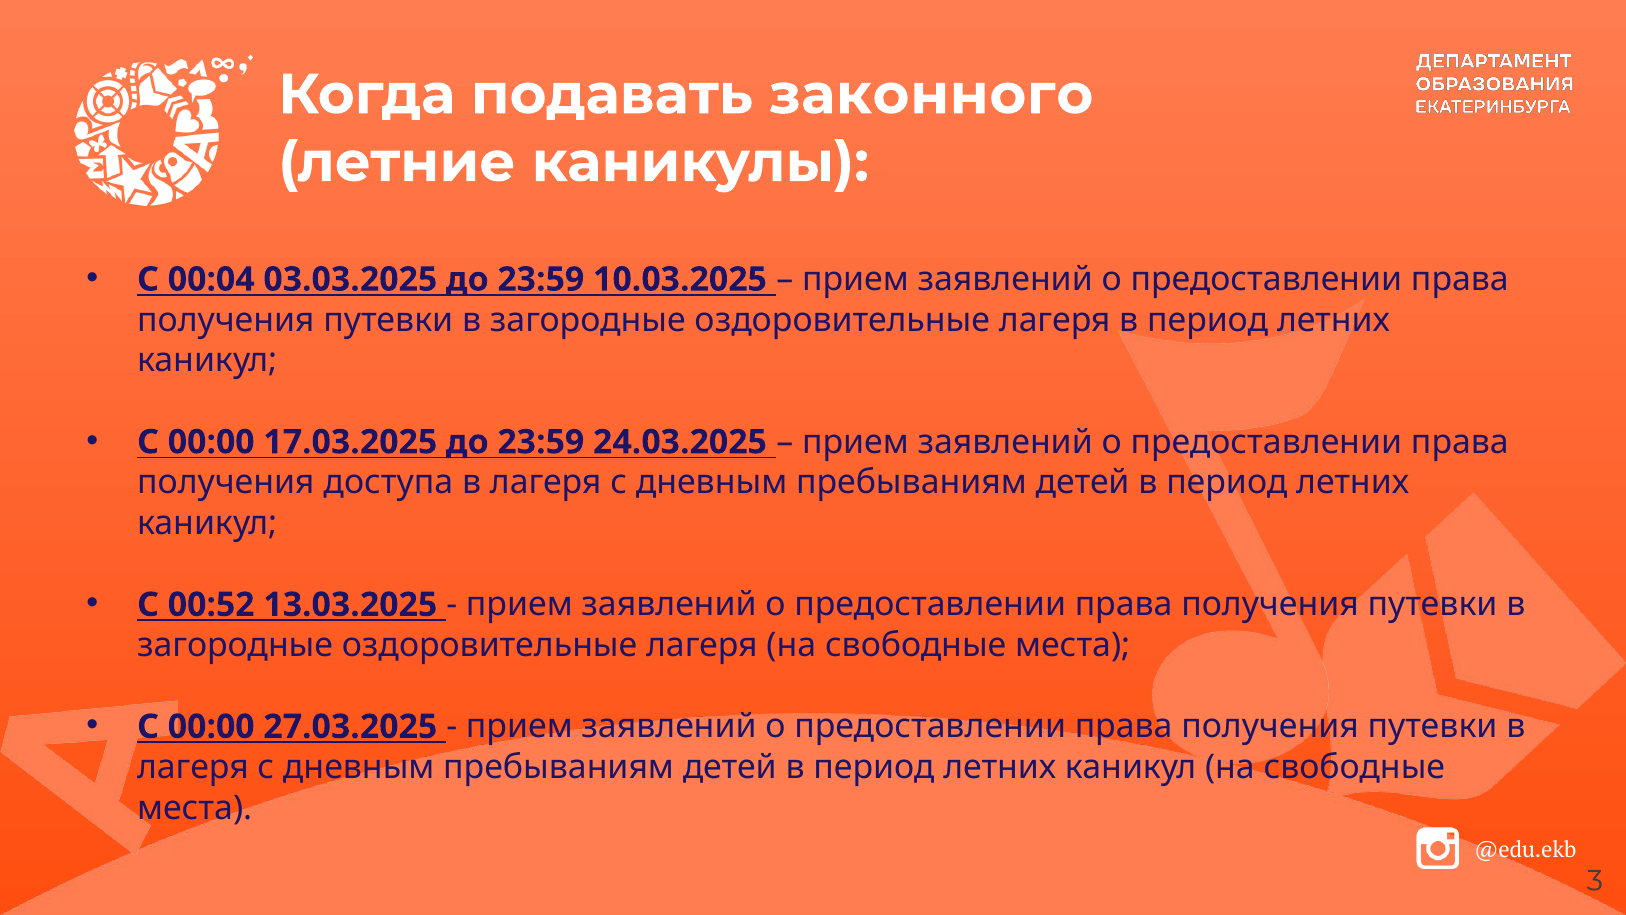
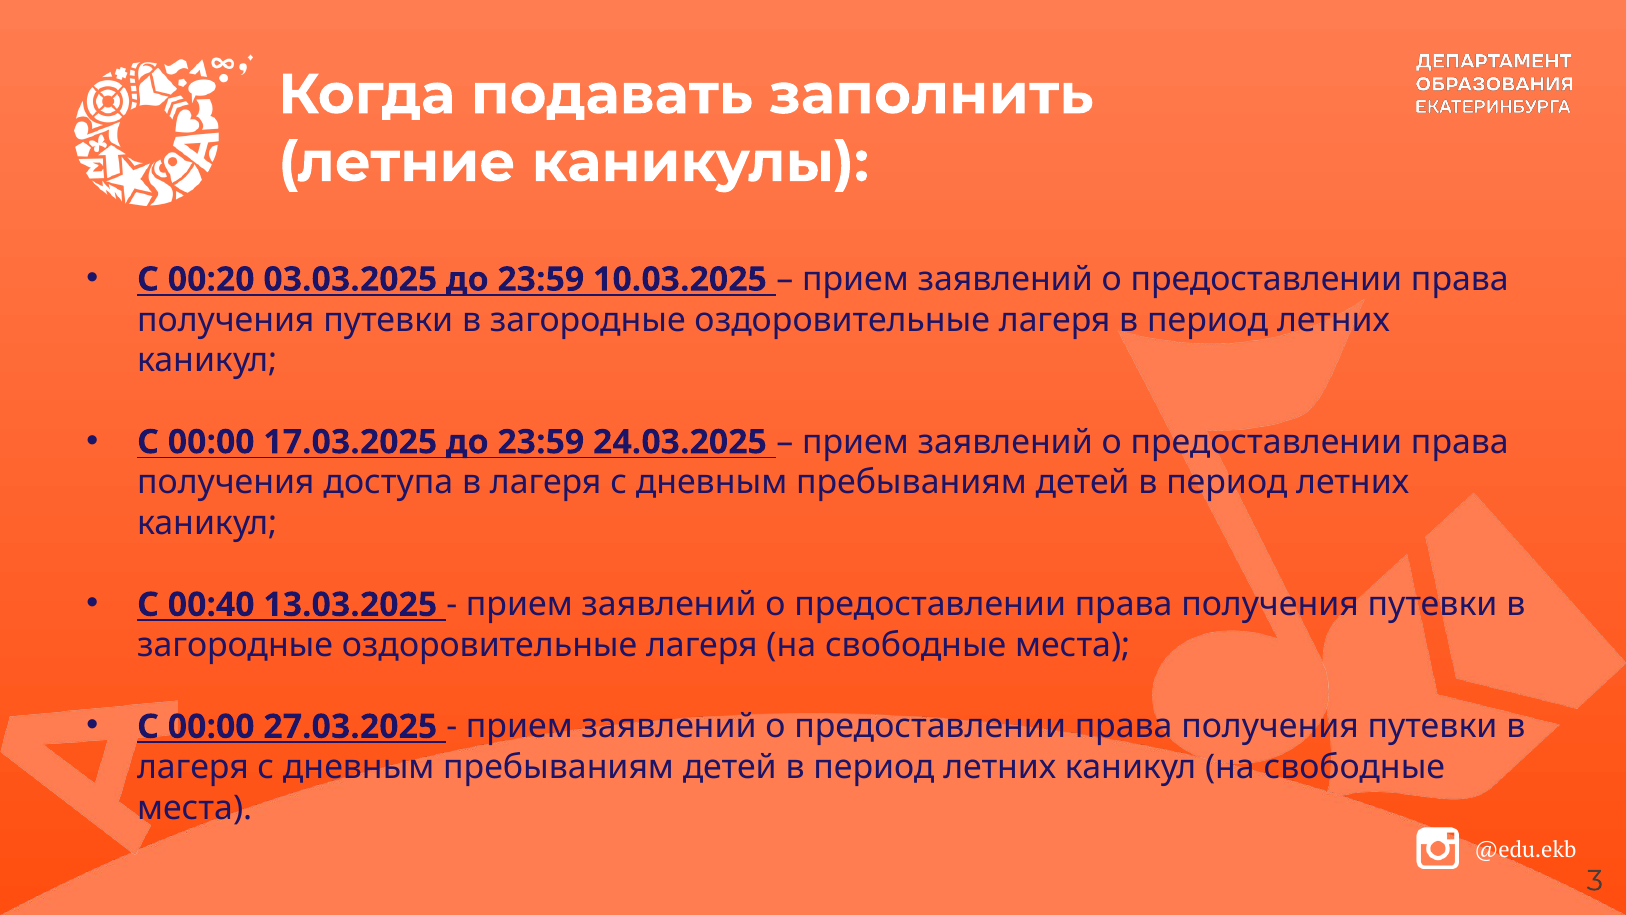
законного: законного -> заполнить (931, 95)
00:04: 00:04 -> 00:20 (211, 279)
00:52: 00:52 -> 00:40 (211, 605)
